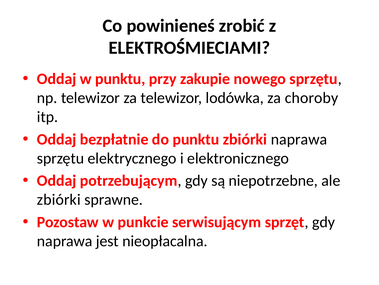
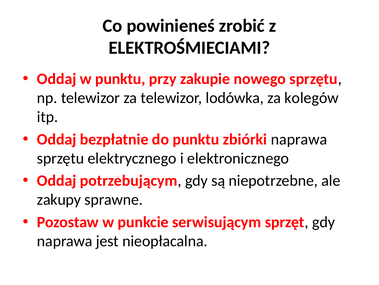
choroby: choroby -> kolegów (312, 98)
zbiórki: zbiórki -> zakupy (59, 199)
